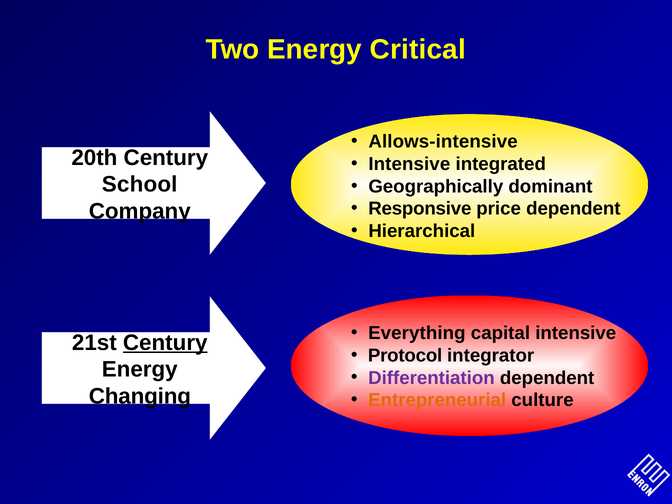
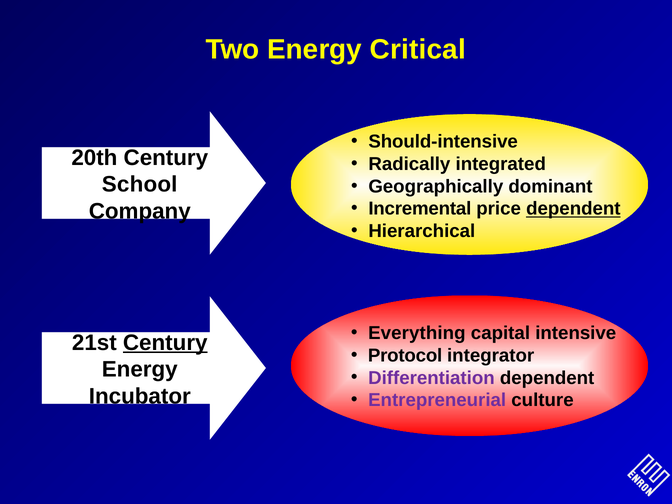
Allows-intensive: Allows-intensive -> Should-intensive (443, 142)
Intensive: Intensive -> Radically (409, 164)
Responsive: Responsive -> Incremental (420, 209)
dependent underline: none -> present (573, 209)
Changing: Changing -> Incubator (140, 396)
Entrepreneurial colour: orange -> purple (437, 400)
